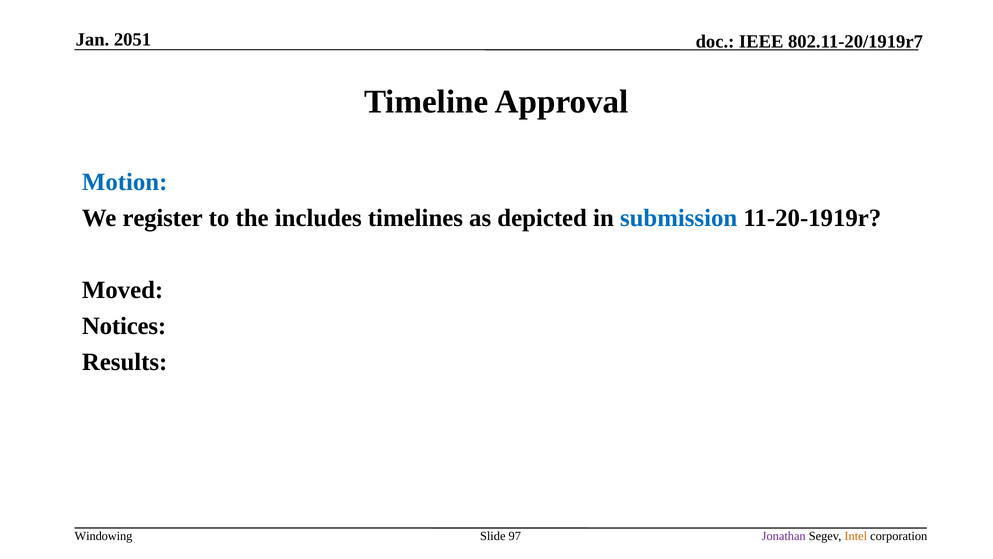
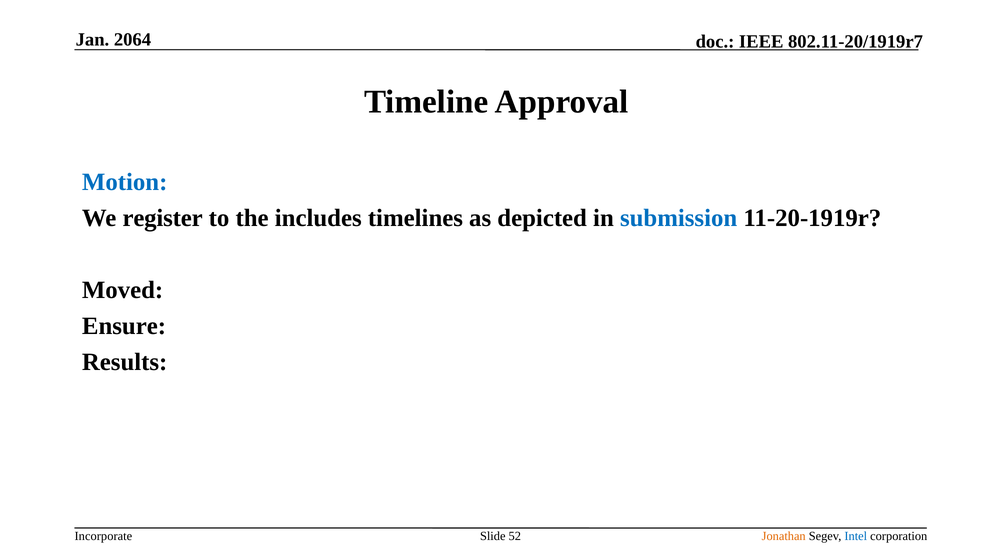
2051: 2051 -> 2064 (132, 39)
Notices: Notices -> Ensure (124, 326)
Windowing: Windowing -> Incorporate (103, 536)
97: 97 -> 52 (515, 536)
Jonathan colour: purple -> orange (784, 536)
Intel colour: orange -> blue (856, 536)
